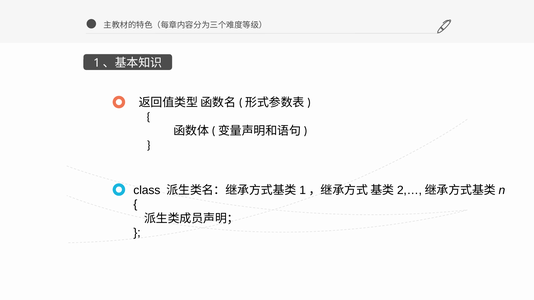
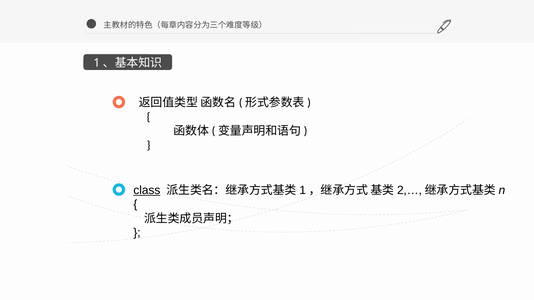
class underline: none -> present (147, 190)
